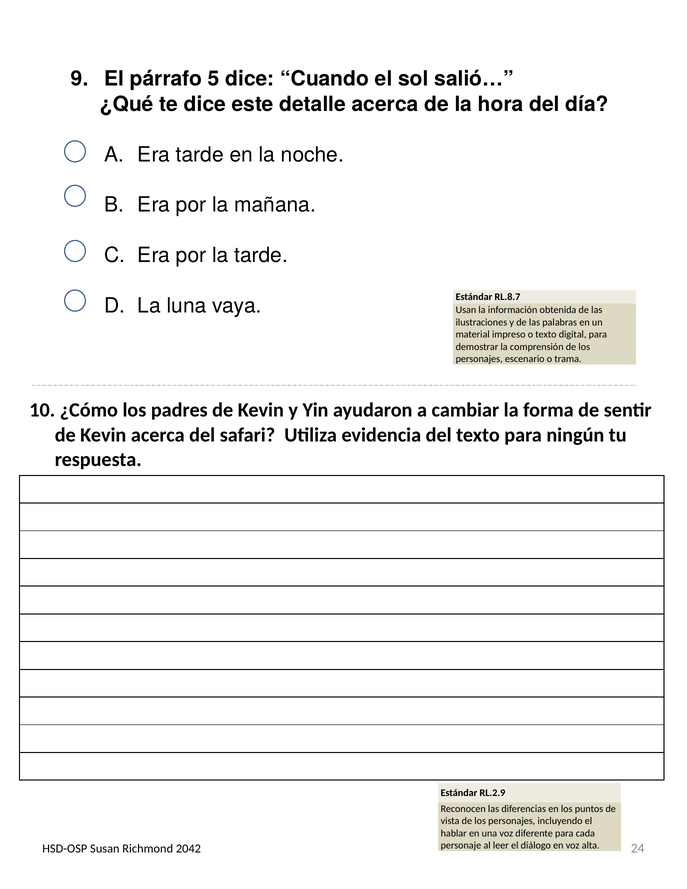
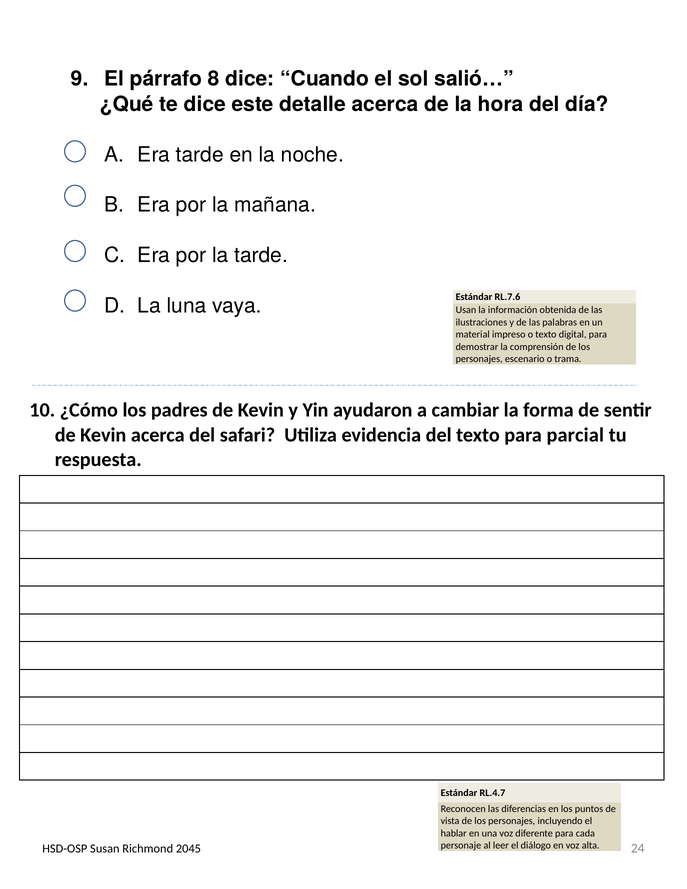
5: 5 -> 8 (214, 79)
RL.8.7: RL.8.7 -> RL.7.6 (507, 297)
ningún: ningún -> parcial (575, 435)
RL.2.9: RL.2.9 -> RL.4.7 (492, 793)
2042: 2042 -> 2045 (188, 849)
